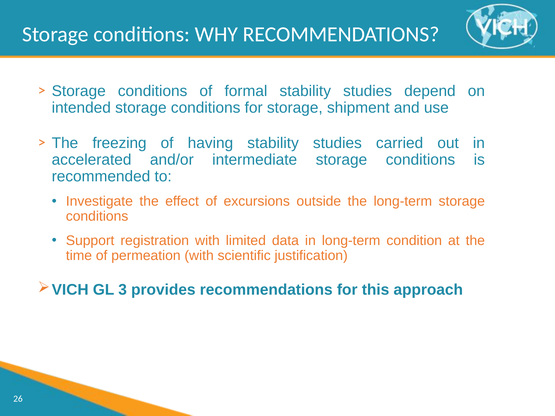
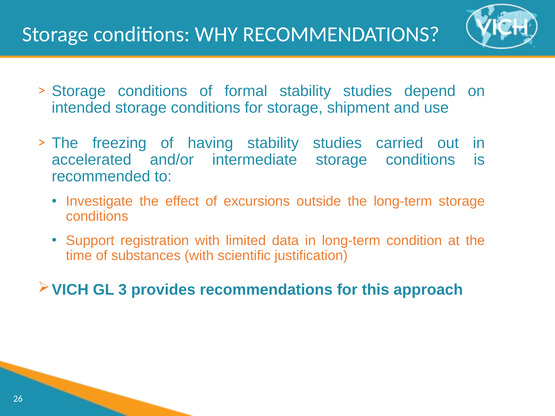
permeation: permeation -> substances (146, 256)
